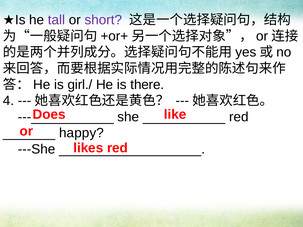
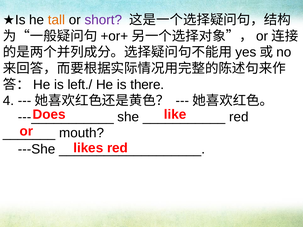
tall colour: purple -> orange (57, 20)
girl./: girl./ -> left./ (80, 85)
happy: happy -> mouth (82, 133)
